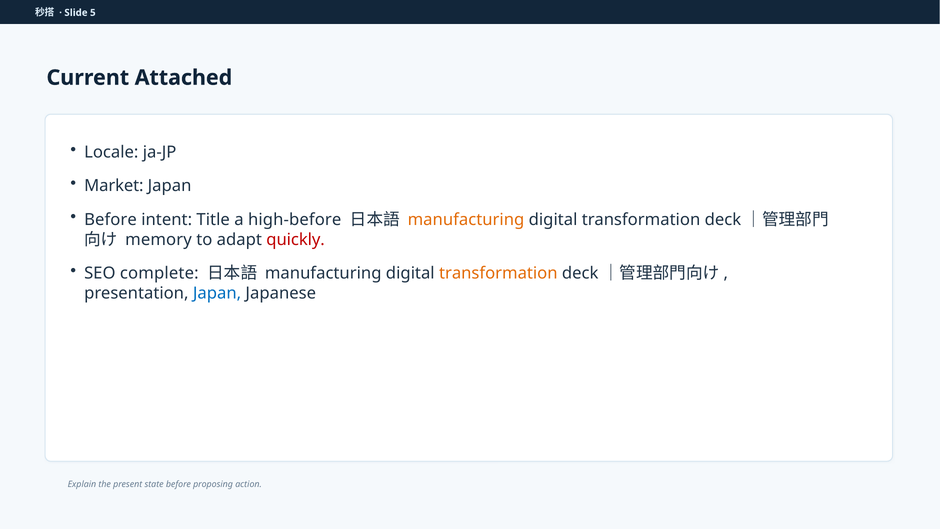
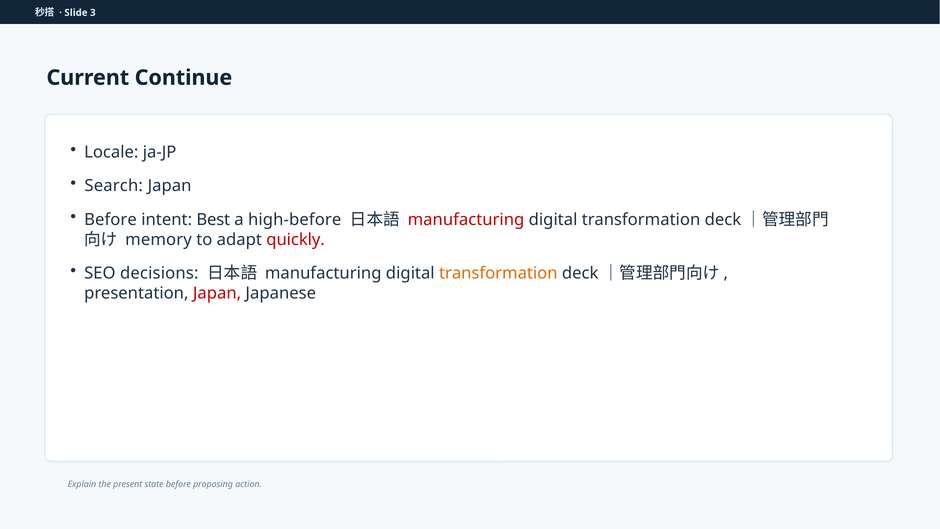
5: 5 -> 3 (93, 13)
Attached: Attached -> Continue (183, 78)
Market: Market -> Search (114, 186)
Title: Title -> Best (213, 220)
manufacturing colour: orange -> red (466, 220)
complete: complete -> decisions (159, 273)
Japan colour: blue -> red (217, 293)
